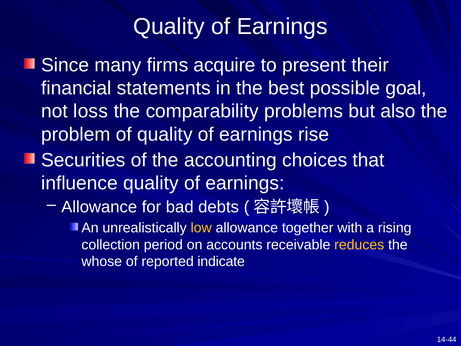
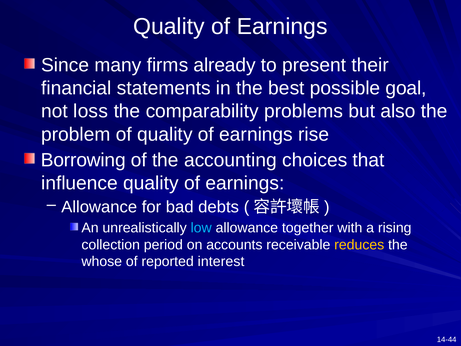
acquire: acquire -> already (225, 65)
Securities: Securities -> Borrowing (83, 160)
low colour: yellow -> light blue (201, 228)
indicate: indicate -> interest (221, 261)
